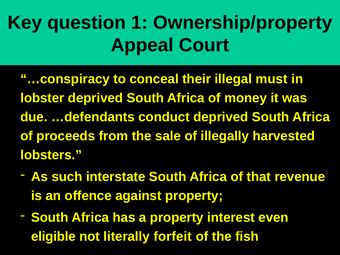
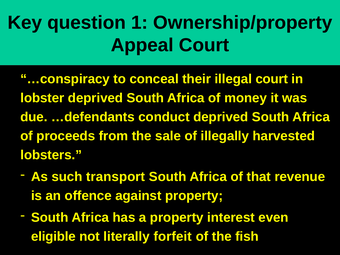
illegal must: must -> court (272, 79)
interstate: interstate -> transport (116, 177)
